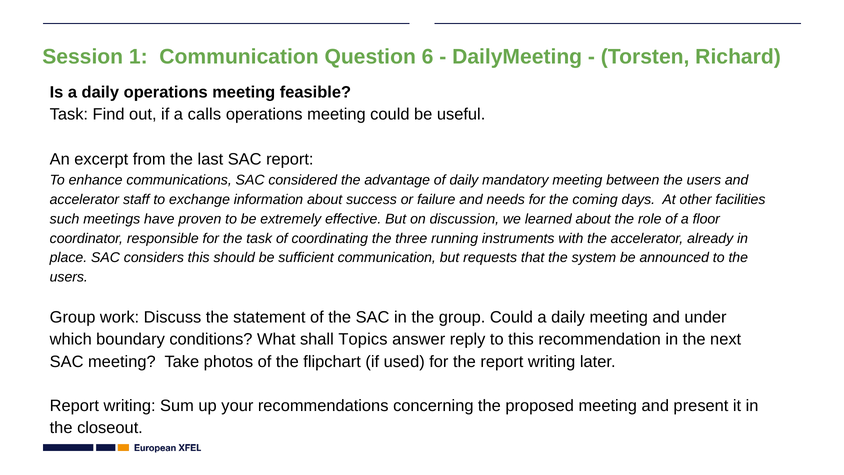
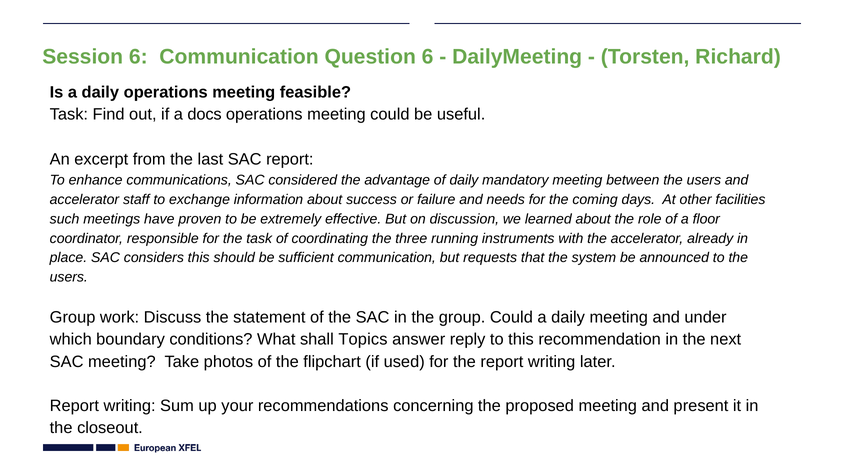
Session 1: 1 -> 6 (138, 57)
calls: calls -> docs (205, 114)
